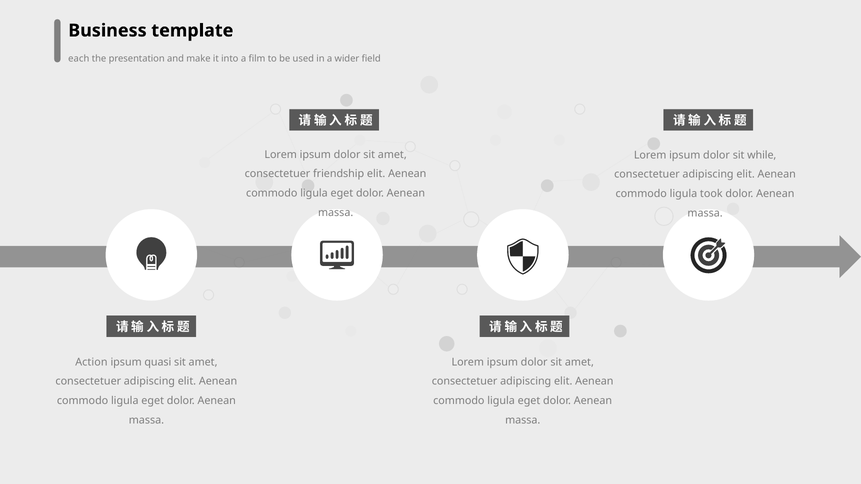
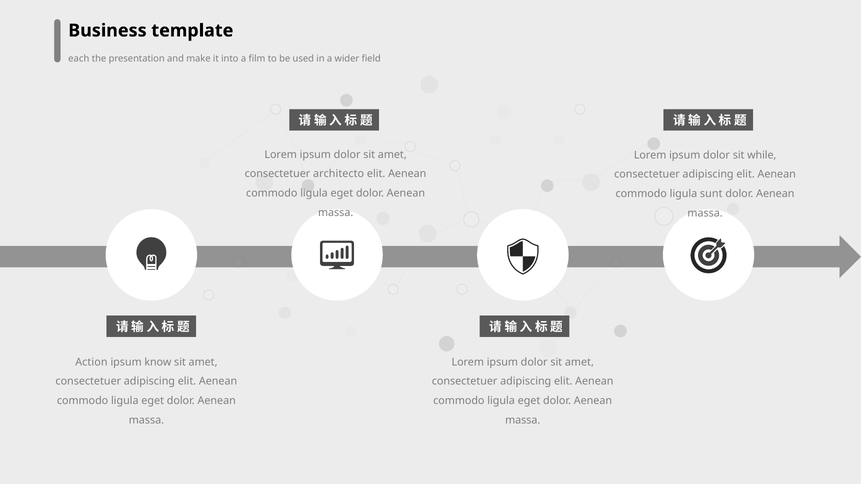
friendship: friendship -> architecto (339, 174)
took: took -> sunt (711, 194)
quasi: quasi -> know (158, 362)
